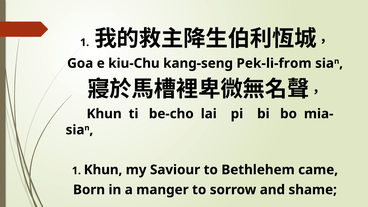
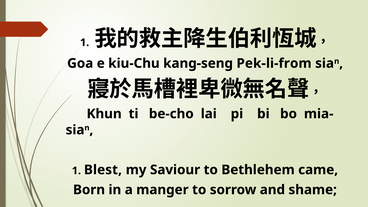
1 Khun: Khun -> Blest (103, 170)
